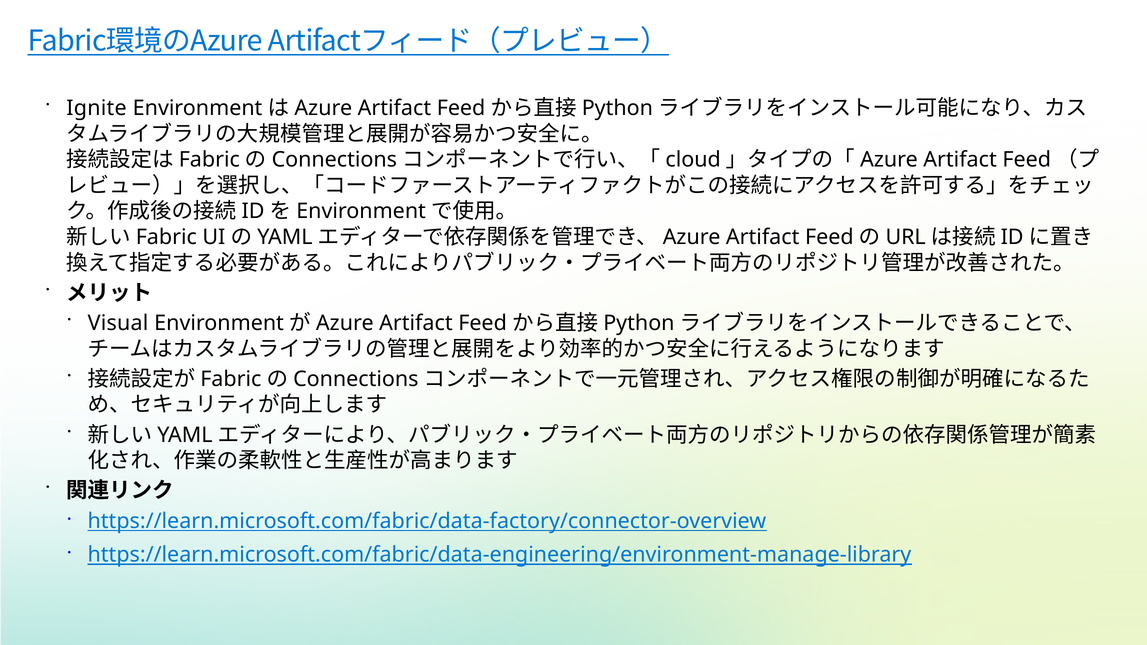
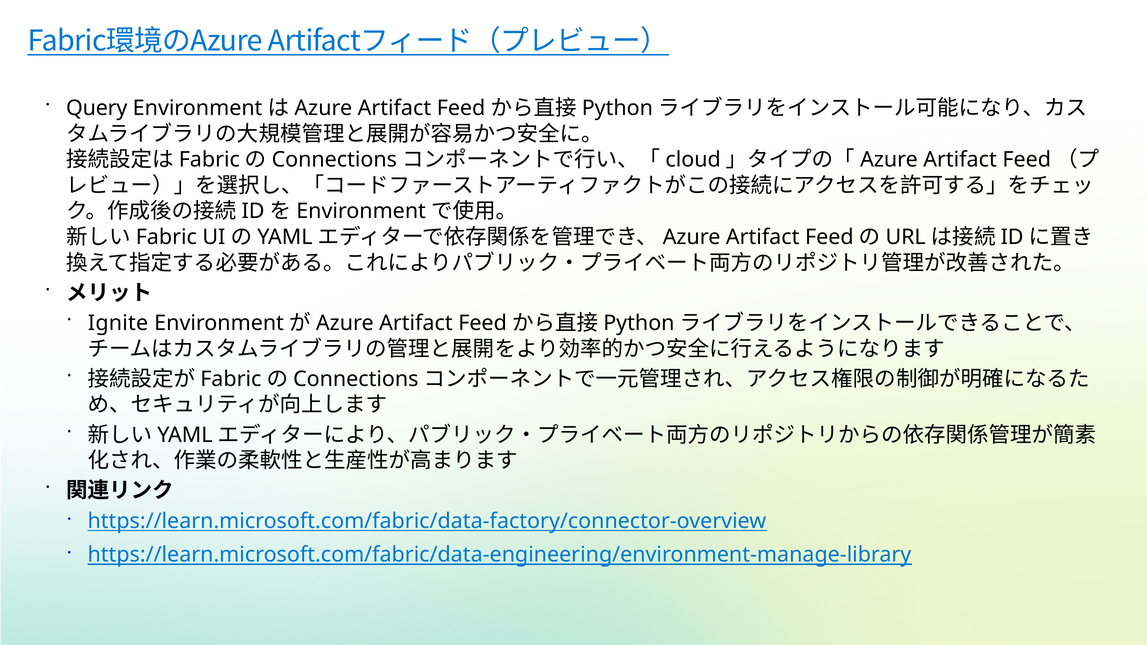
Ignite: Ignite -> Query (97, 108)
Visual: Visual -> Ignite (118, 323)
